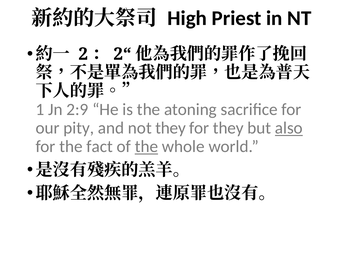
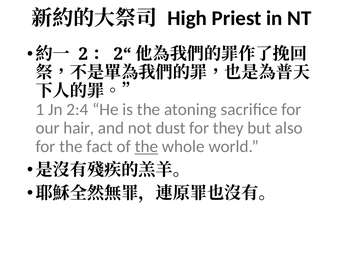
2:9: 2:9 -> 2:4 (77, 110)
pity: pity -> hair (79, 128)
not they: they -> dust (171, 128)
also underline: present -> none (289, 128)
